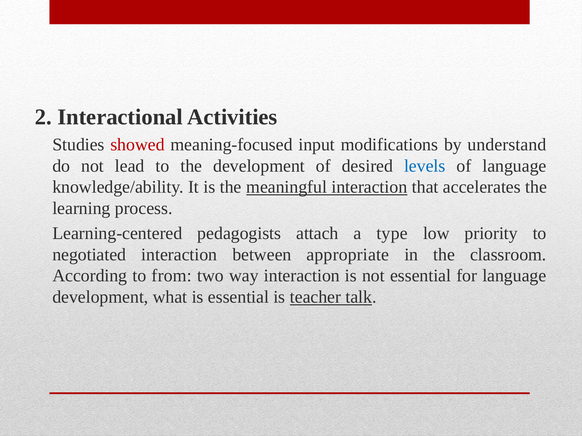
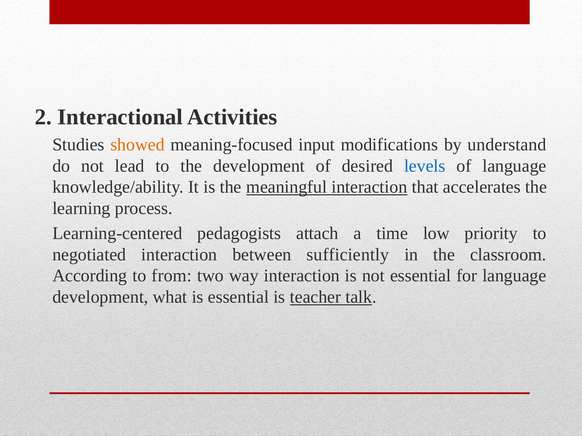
showed colour: red -> orange (138, 145)
type: type -> time (392, 233)
appropriate: appropriate -> sufficiently (348, 255)
